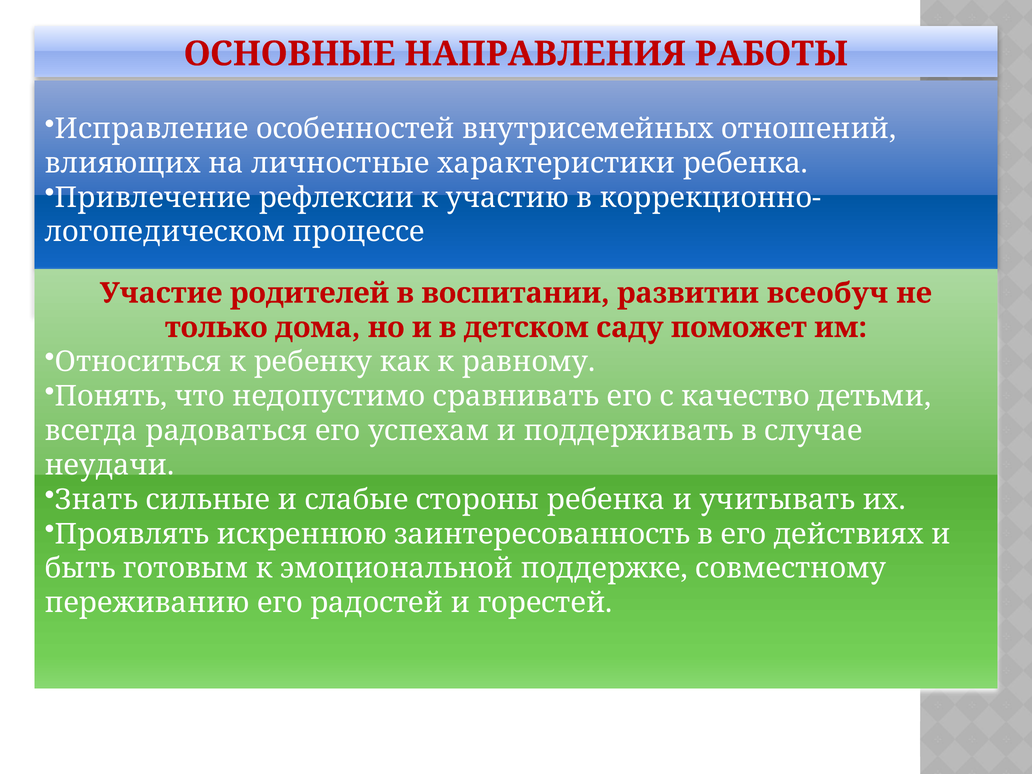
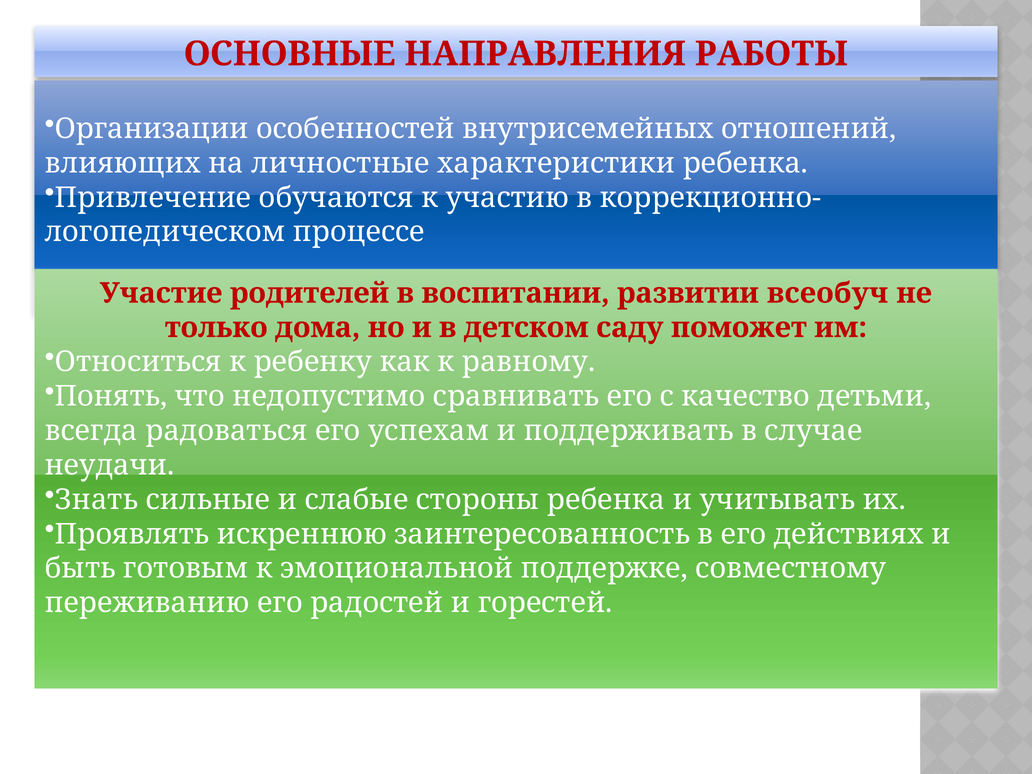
Исправление: Исправление -> Организации (152, 129)
рефлексии: рефлексии -> обучаются (336, 198)
